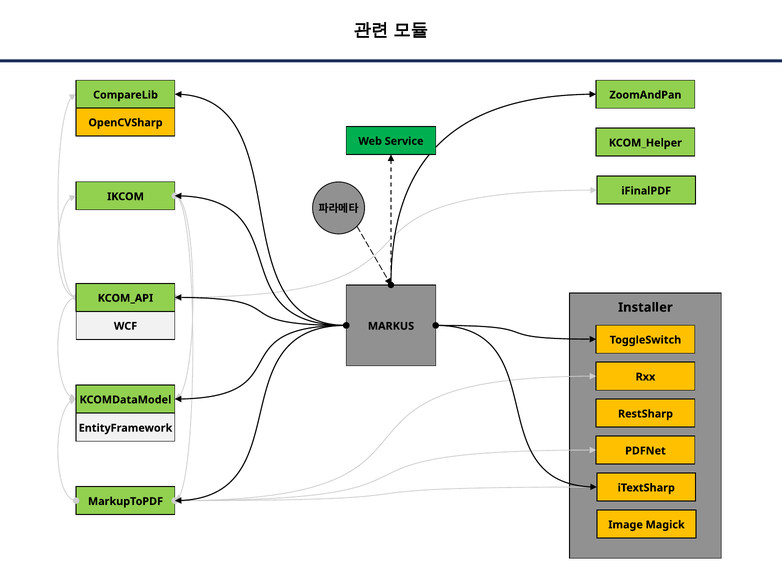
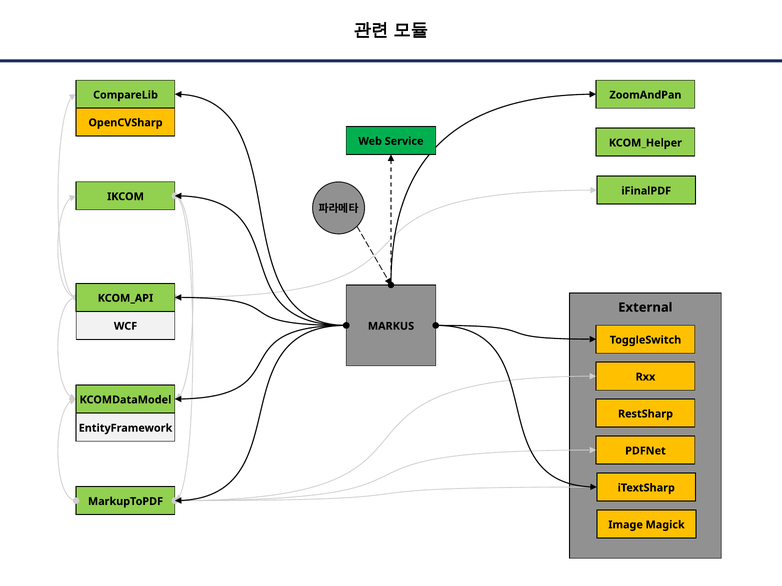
Installer: Installer -> External (645, 308)
